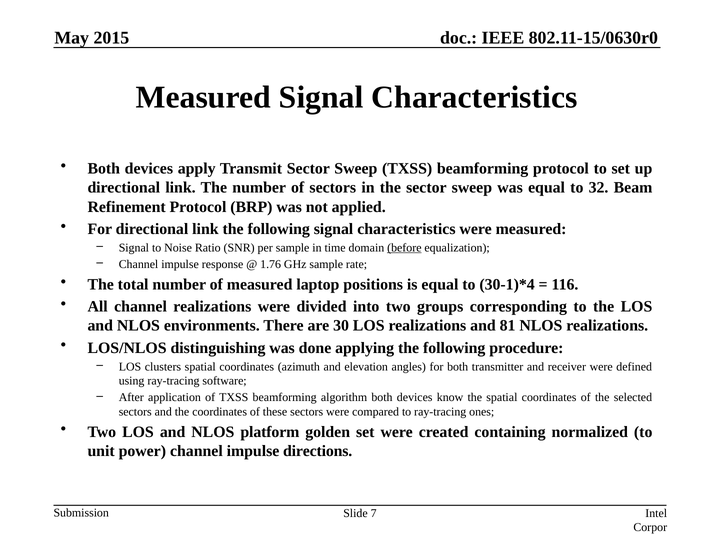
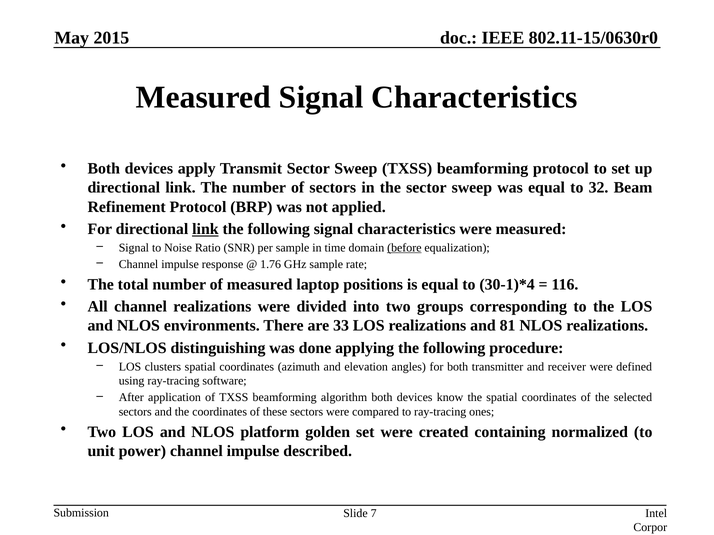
link underline: none -> present (205, 229)
30: 30 -> 33 (341, 326)
directions: directions -> described (318, 451)
